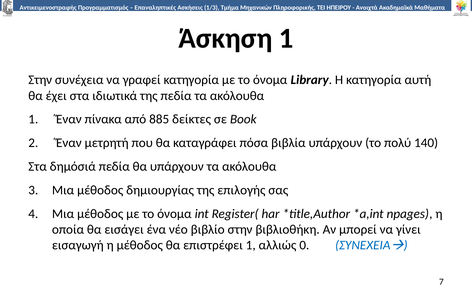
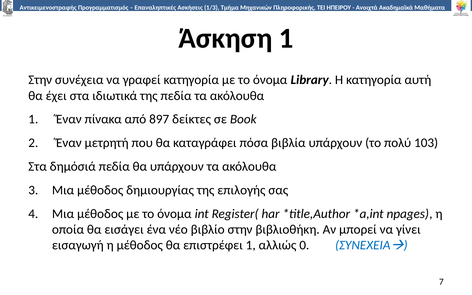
885: 885 -> 897 (159, 119)
140: 140 -> 103 (426, 143)
